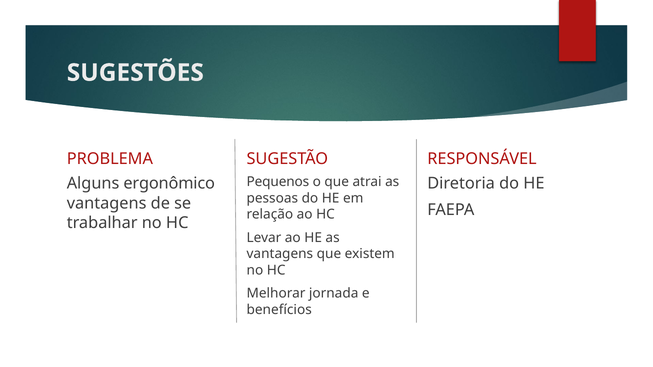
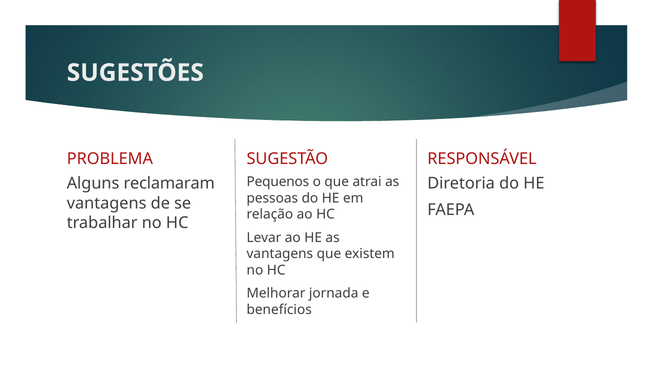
ergonômico: ergonômico -> reclamaram (169, 184)
